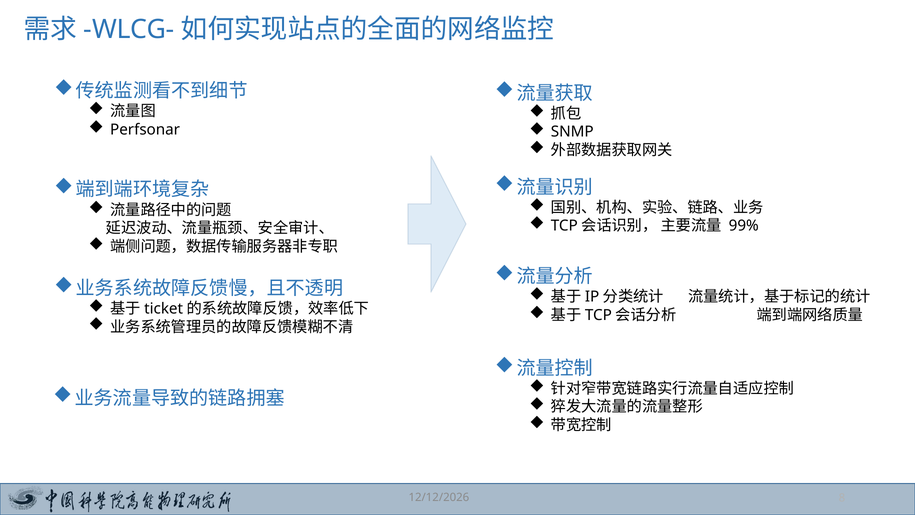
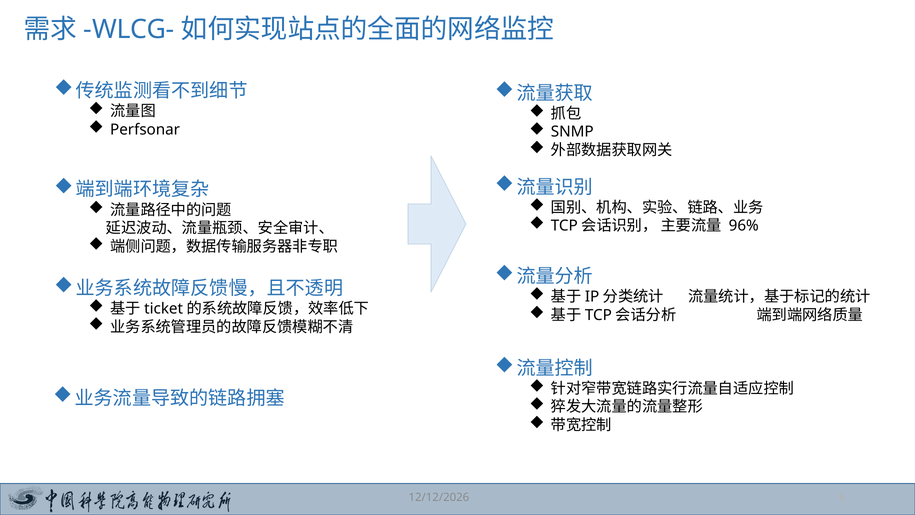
99%: 99% -> 96% (744, 226)
